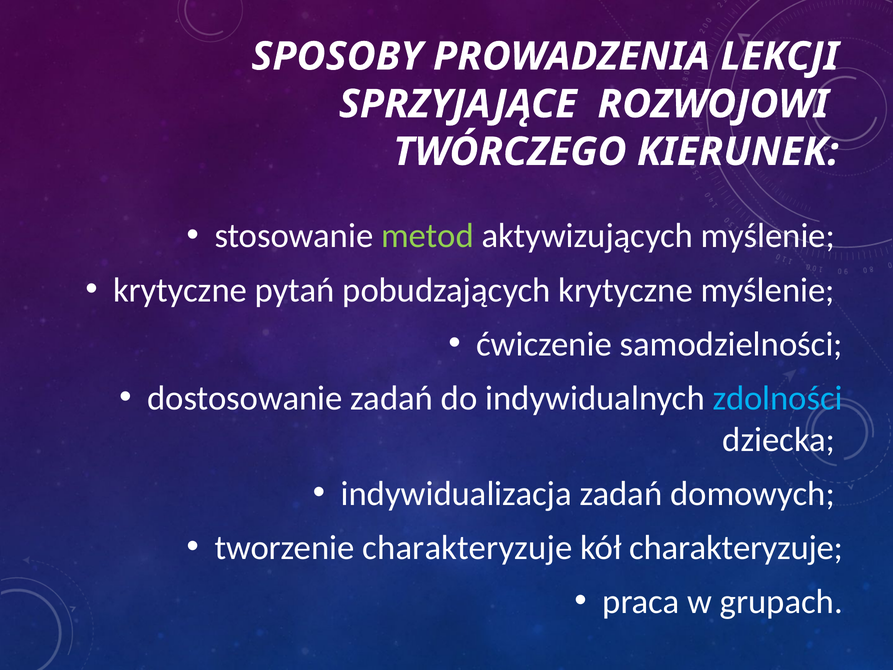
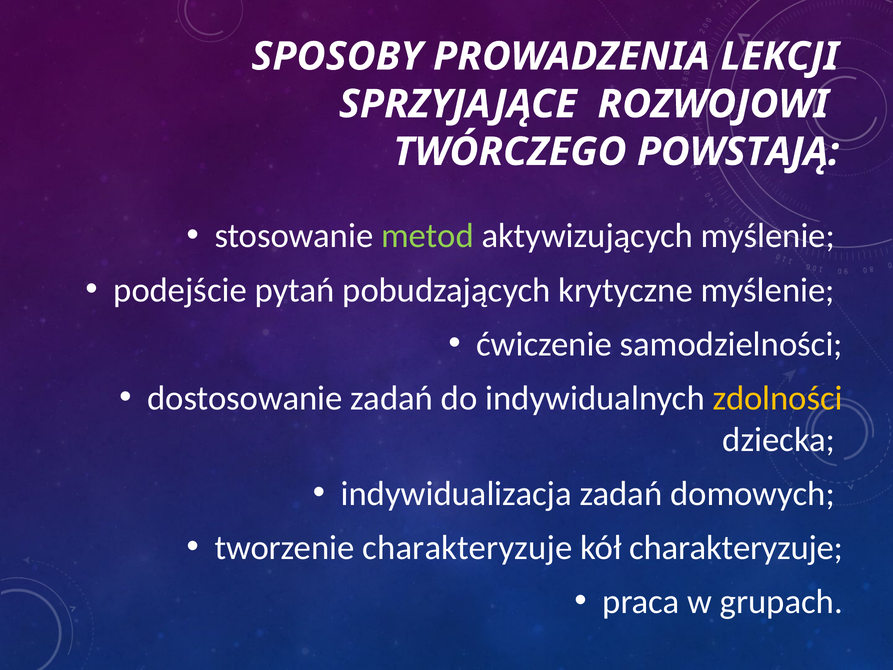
KIERUNEK: KIERUNEK -> POWSTAJĄ (738, 152)
krytyczne: krytyczne -> podejście (180, 290)
zdolności colour: light blue -> yellow (778, 398)
